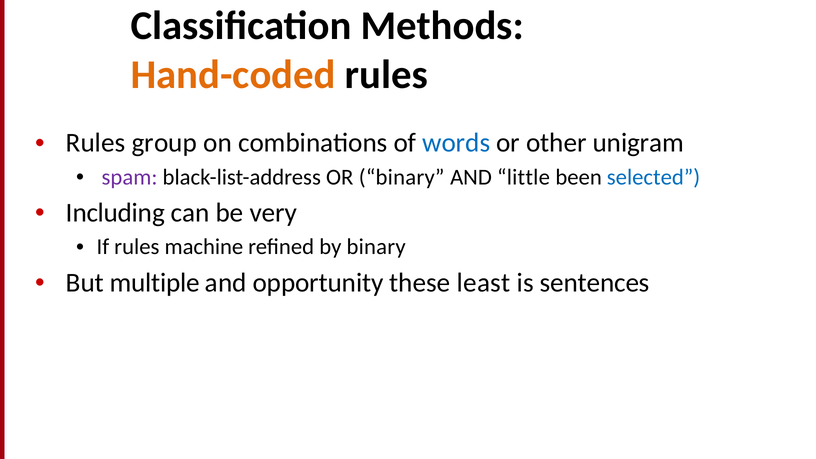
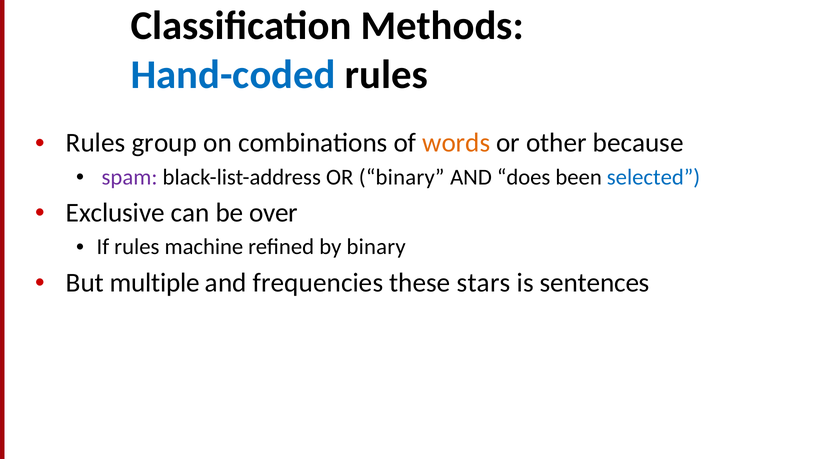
Hand-coded colour: orange -> blue (233, 75)
words colour: blue -> orange (456, 143)
unigram: unigram -> because (638, 143)
little: little -> does (524, 177)
Including: Including -> Exclusive (115, 213)
very: very -> over (273, 213)
opportunity: opportunity -> frequencies (318, 283)
least: least -> stars (484, 283)
